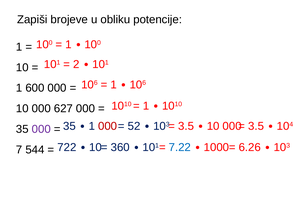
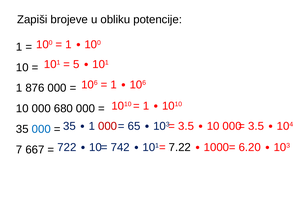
2: 2 -> 5 (76, 64)
600: 600 -> 876 (35, 88)
627: 627 -> 680 (63, 108)
52: 52 -> 65 (134, 126)
000 colour: purple -> blue (41, 129)
360: 360 -> 742 (120, 147)
7.22 colour: blue -> black (180, 147)
6.26: 6.26 -> 6.20 (250, 147)
544: 544 -> 667 (35, 149)
